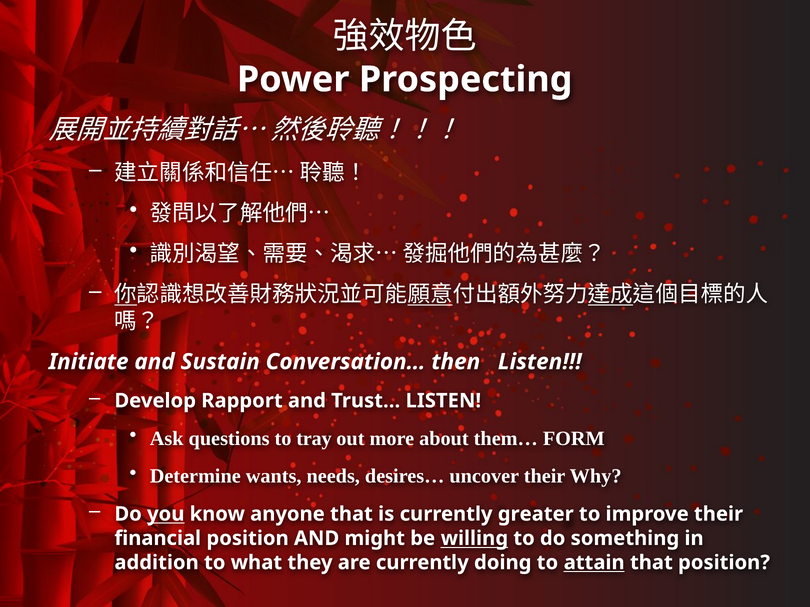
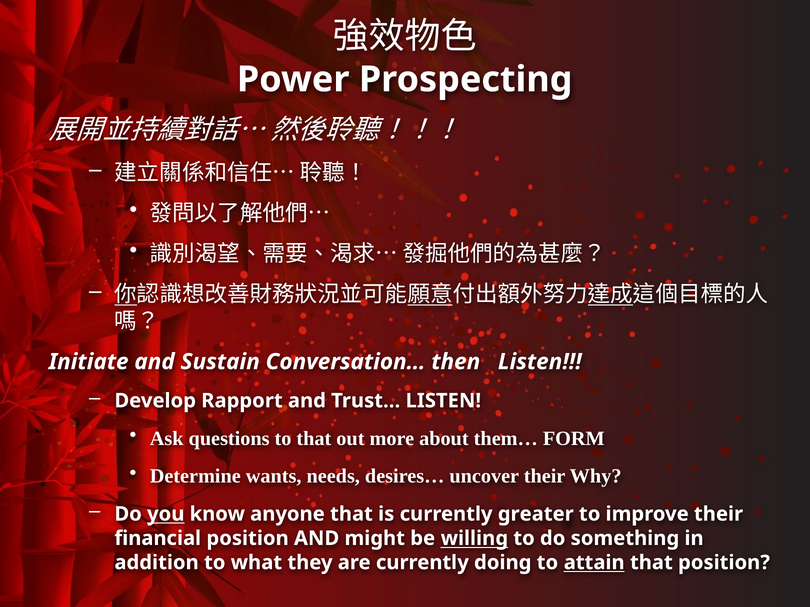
to tray: tray -> that (314, 439)
